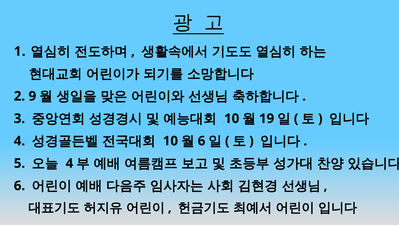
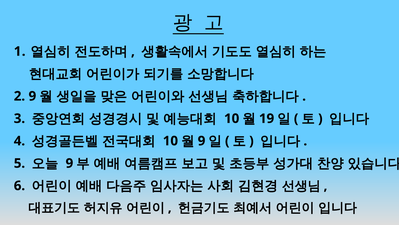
6: 6 -> 9 (202, 141)
4: 4 -> 9 (69, 163)
